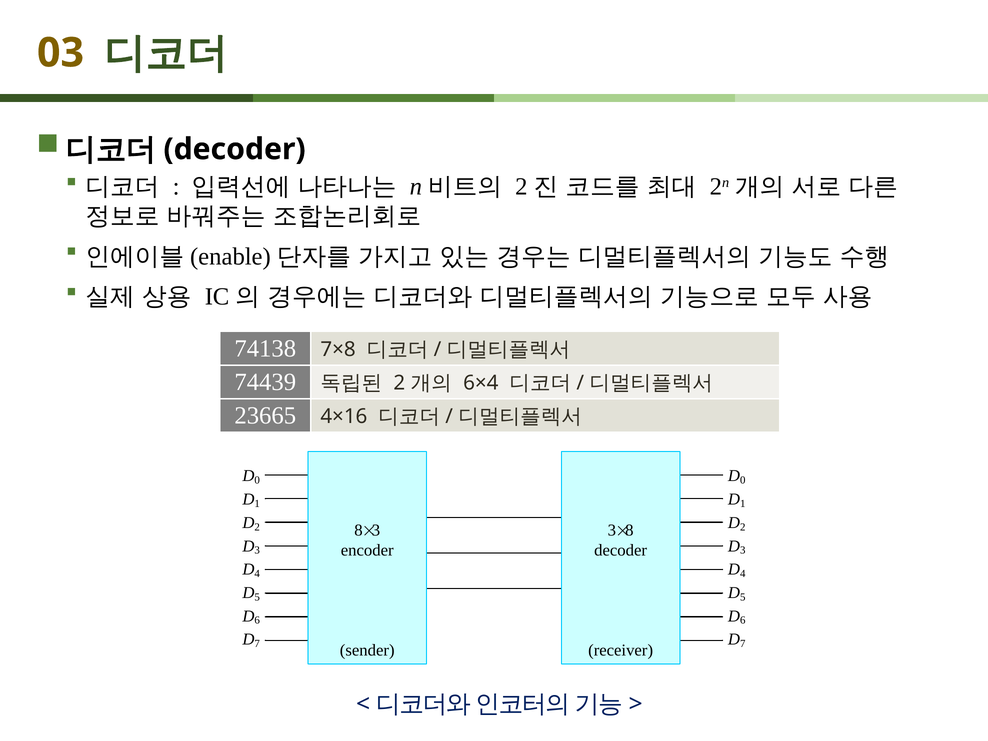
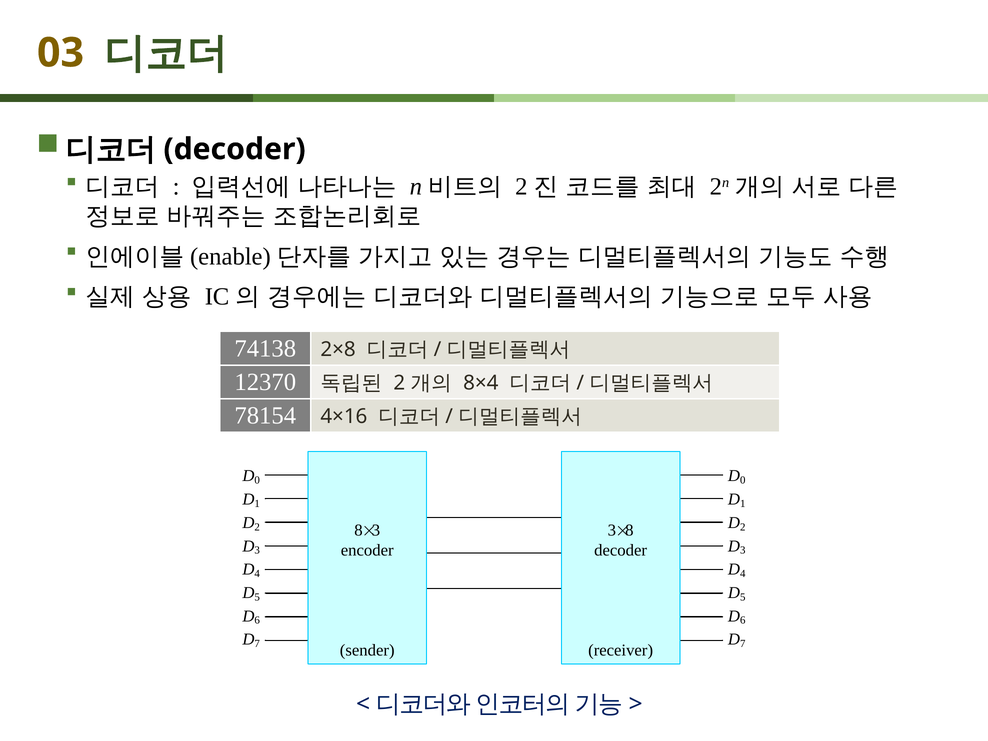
7×8: 7×8 -> 2×8 (338, 350)
74439: 74439 -> 12370 (265, 382)
6×4: 6×4 -> 8×4 (481, 383)
23665: 23665 -> 78154 (265, 416)
